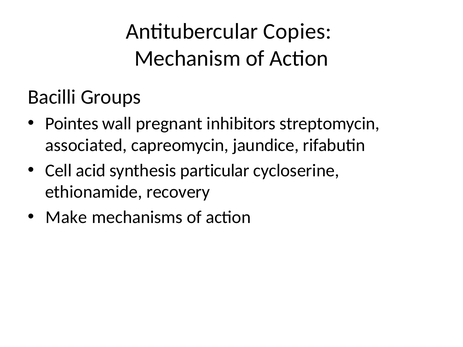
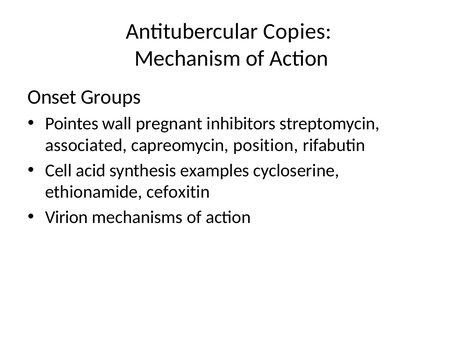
Bacilli: Bacilli -> Onset (52, 97)
jaundice: jaundice -> position (266, 145)
particular: particular -> examples (215, 171)
recovery: recovery -> cefoxitin (178, 192)
Make: Make -> Virion (67, 217)
